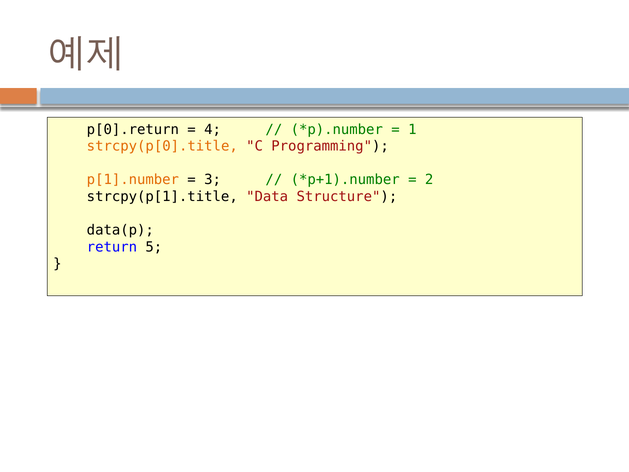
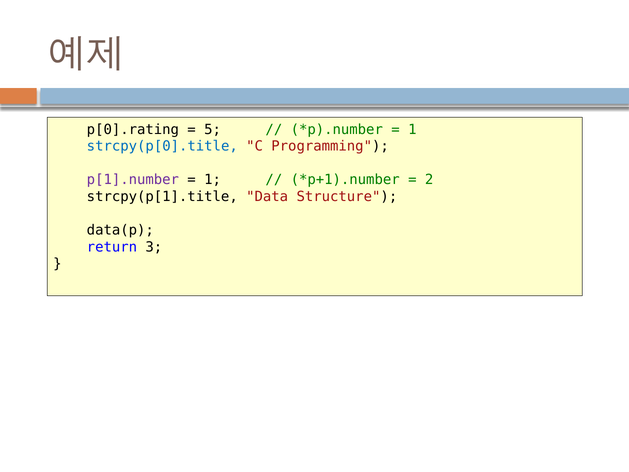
p[0].return: p[0].return -> p[0].rating (133, 129)
4: 4 -> 5 (213, 129)
strcpy(p[0].title colour: orange -> blue (162, 146)
p[1].number colour: orange -> purple (133, 180)
3: 3 -> 1 (213, 180)
5: 5 -> 3 (154, 247)
